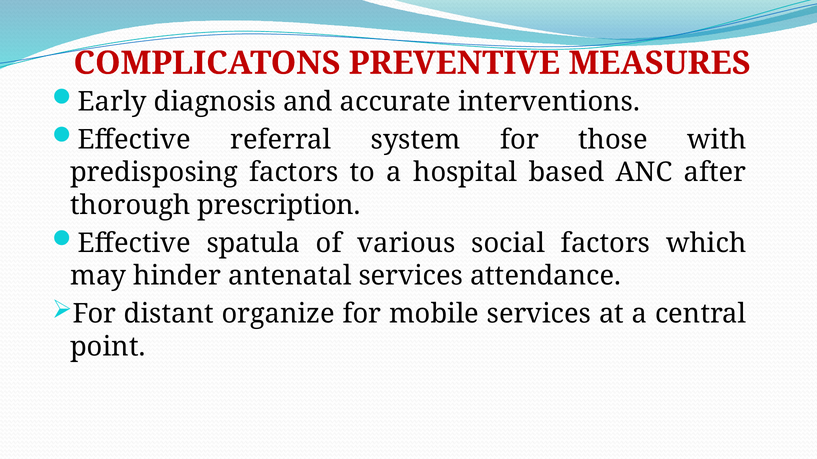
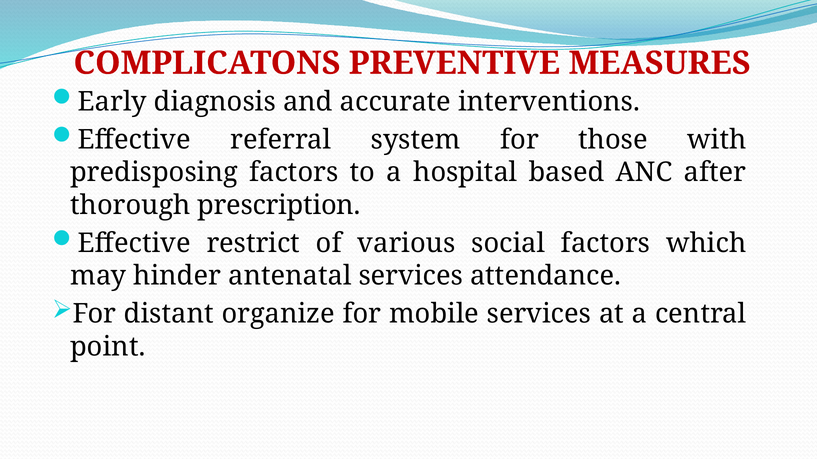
spatula: spatula -> restrict (253, 244)
